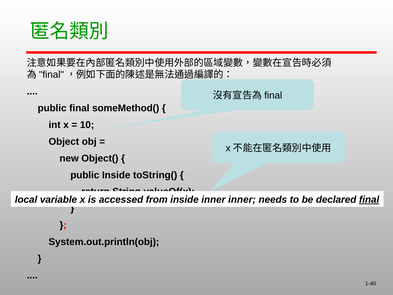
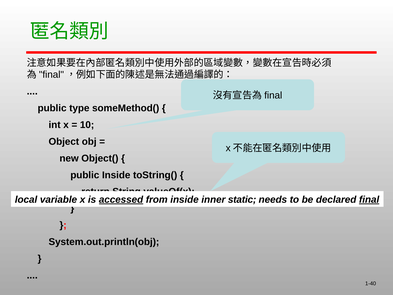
public final: final -> type (79, 108)
accessed underline: none -> present (121, 199)
inner inner: inner -> static (242, 199)
